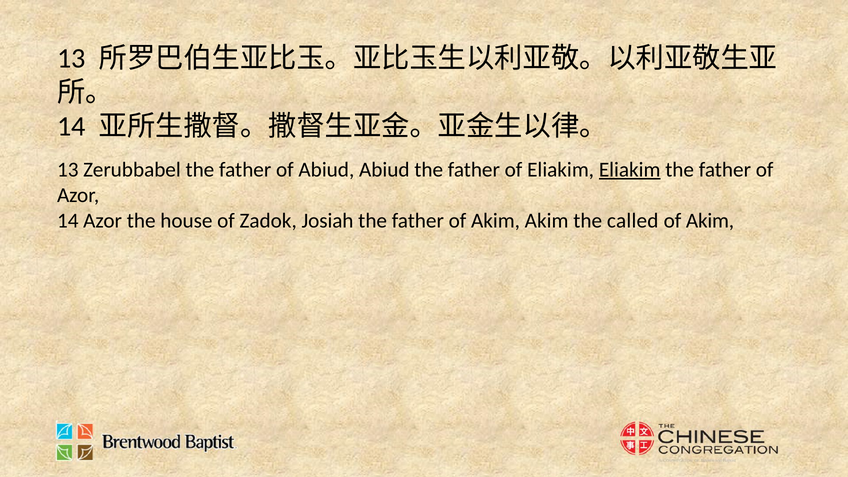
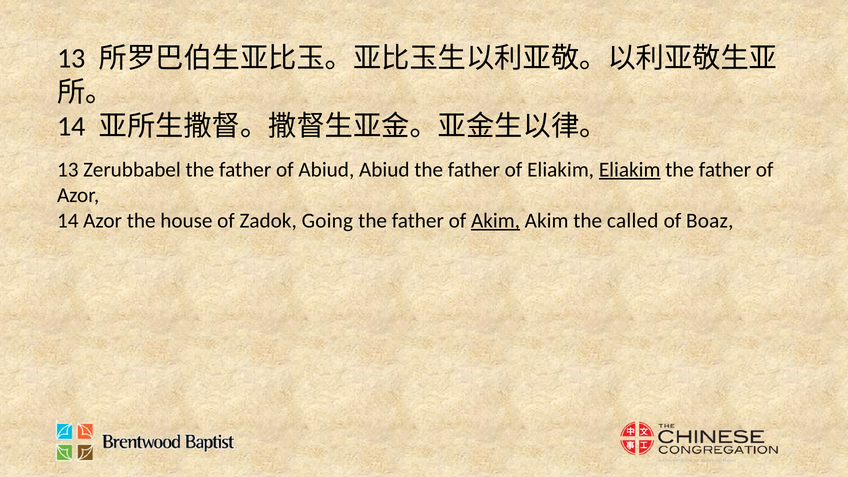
Josiah: Josiah -> Going (327, 221)
Akim underline: none -> present (496, 221)
Akim: Akim -> Boaz (710, 221)
